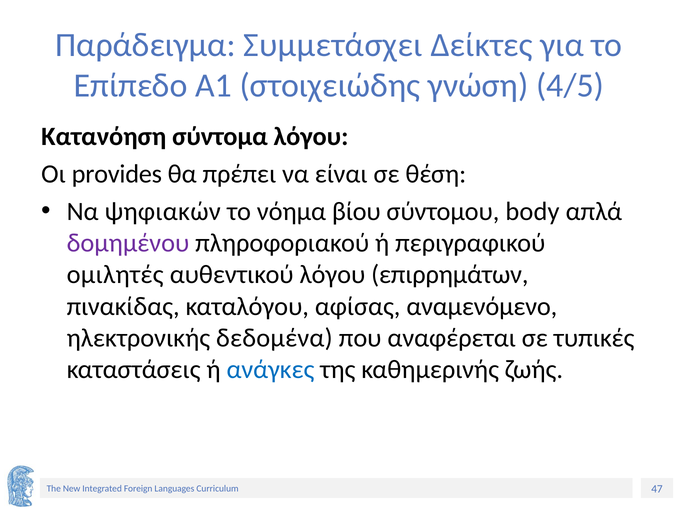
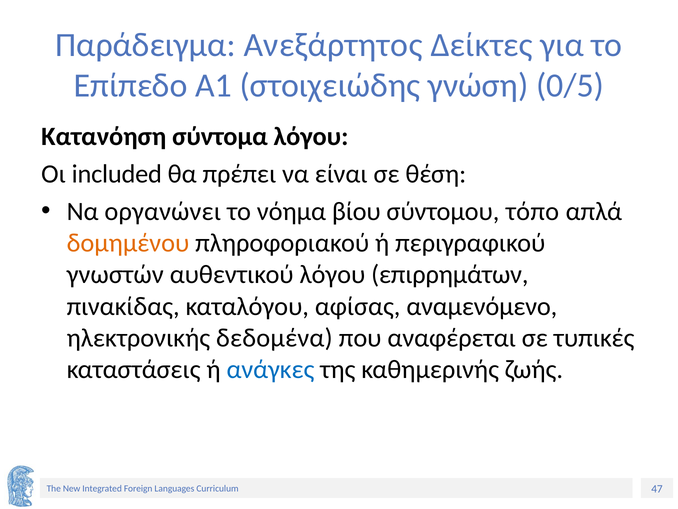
Συμμετάσχει: Συμμετάσχει -> Ανεξάρτητος (333, 45)
4/5: 4/5 -> 0/5 (570, 85)
provides: provides -> included (117, 174)
ψηφιακών: ψηφιακών -> οργανώνει (163, 211)
body: body -> τόπο (532, 211)
δομημένου colour: purple -> orange (128, 243)
ομιλητές: ομιλητές -> γνωστών (115, 274)
